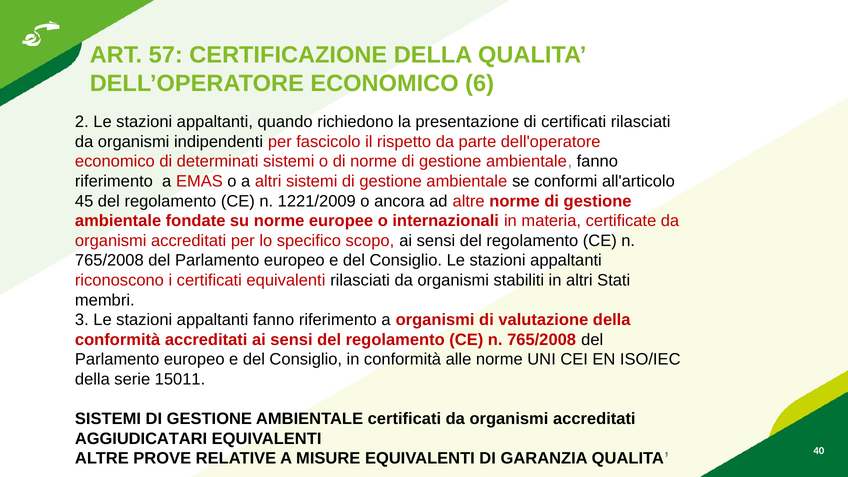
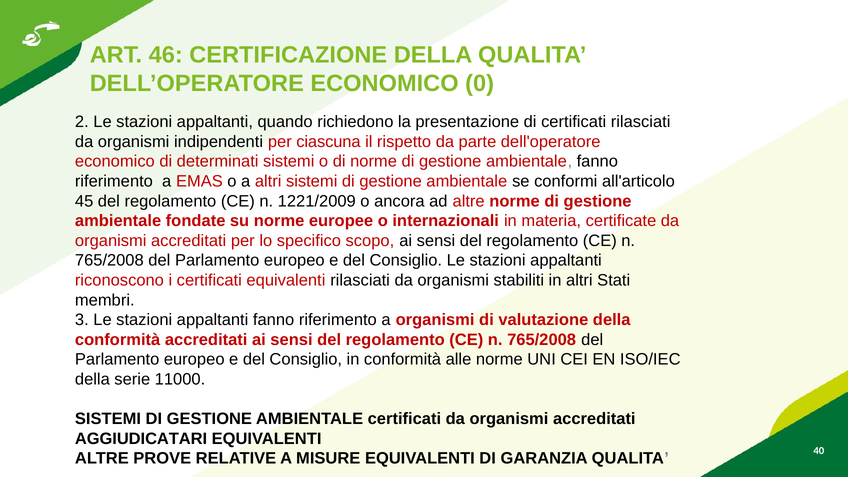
57: 57 -> 46 (166, 55)
6: 6 -> 0 (480, 83)
fascicolo: fascicolo -> ciascuna (328, 142)
15011: 15011 -> 11000 (180, 379)
